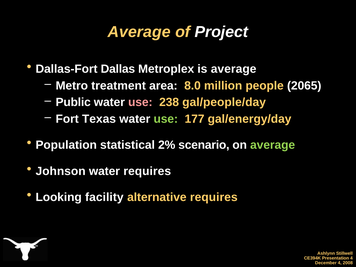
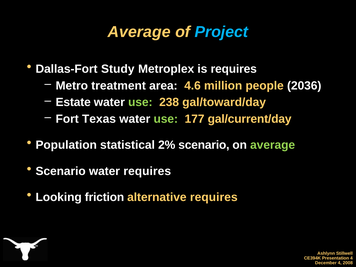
Project colour: white -> light blue (221, 32)
Dallas: Dallas -> Study (118, 69)
is average: average -> requires (234, 69)
8.0: 8.0 -> 4.6 (192, 86)
2065: 2065 -> 2036 (304, 86)
Public: Public -> Estate (73, 102)
use colour: pink -> light green (140, 102)
gal/people/day: gal/people/day -> gal/toward/day (224, 102)
gal/energy/day: gal/energy/day -> gal/current/day (250, 119)
Johnson: Johnson -> Scenario (61, 171)
facility: facility -> friction (104, 197)
